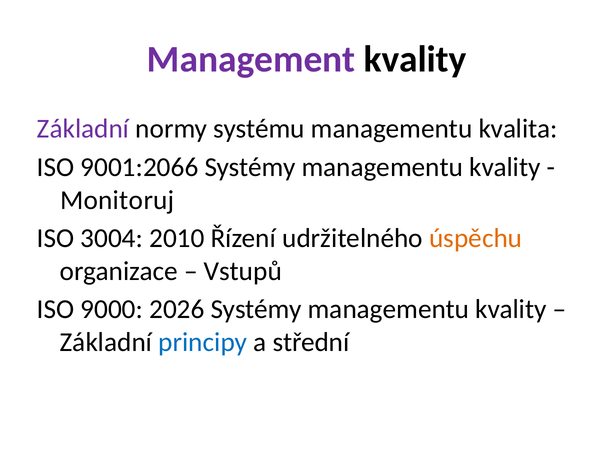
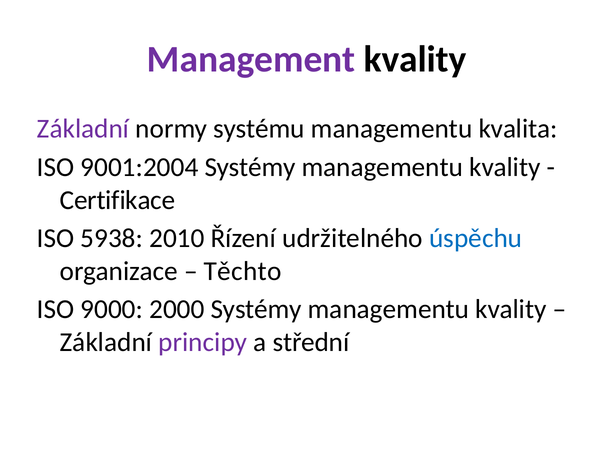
9001:2066: 9001:2066 -> 9001:2004 (139, 167)
Monitoruj: Monitoruj -> Certifikace (118, 200)
3004: 3004 -> 5938 (112, 238)
úspěchu colour: orange -> blue (476, 238)
Vstupů: Vstupů -> Těchto (243, 271)
2026: 2026 -> 2000 (177, 309)
principy colour: blue -> purple (203, 342)
